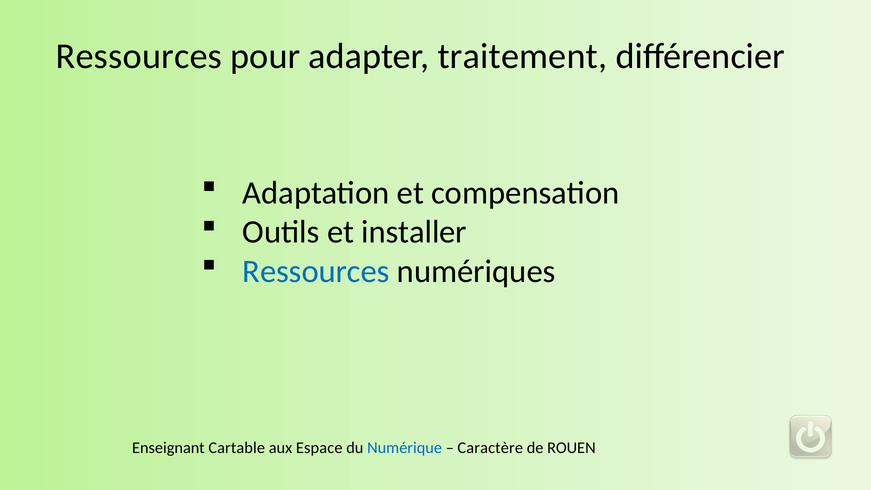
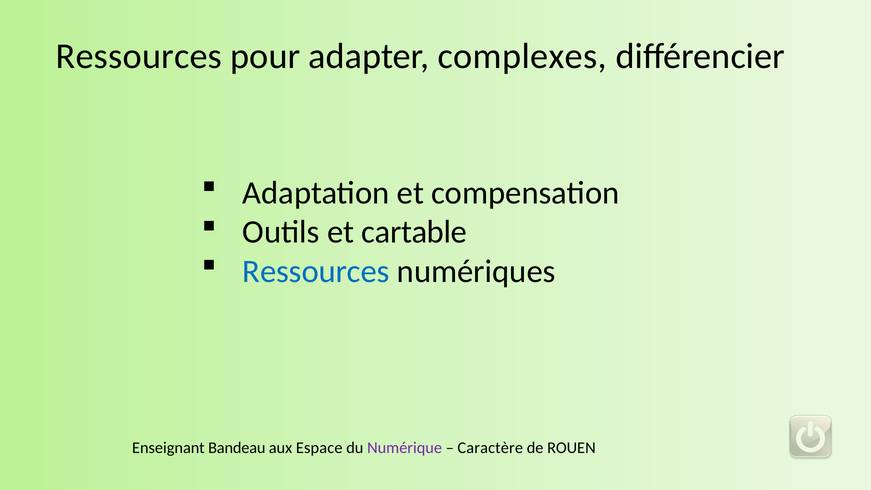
traitement: traitement -> complexes (522, 56)
installer: installer -> cartable (414, 232)
Cartable: Cartable -> Bandeau (237, 448)
Numérique colour: blue -> purple (405, 448)
